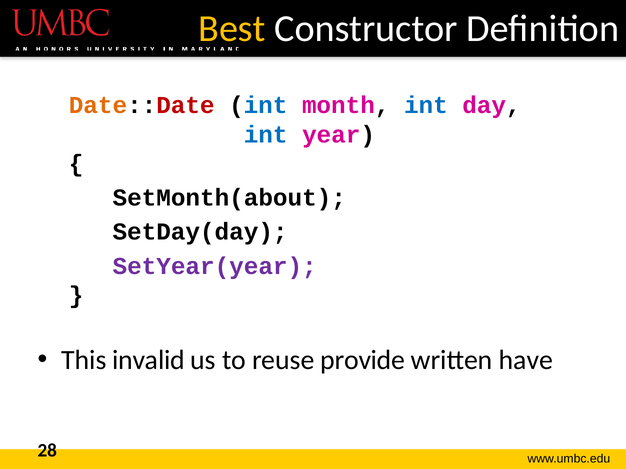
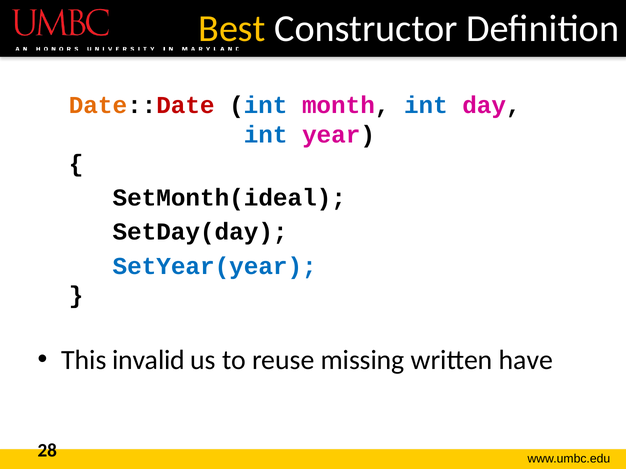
SetMonth(about: SetMonth(about -> SetMonth(ideal (229, 198)
SetYear(year colour: purple -> blue (215, 266)
provide: provide -> missing (363, 361)
